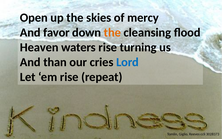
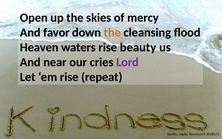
turning: turning -> beauty (138, 47)
than: than -> near (55, 62)
Lord colour: blue -> purple (127, 62)
